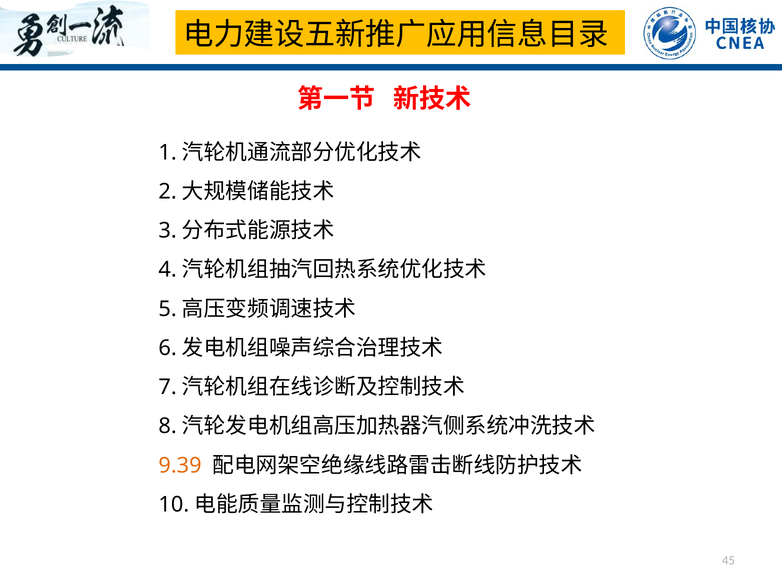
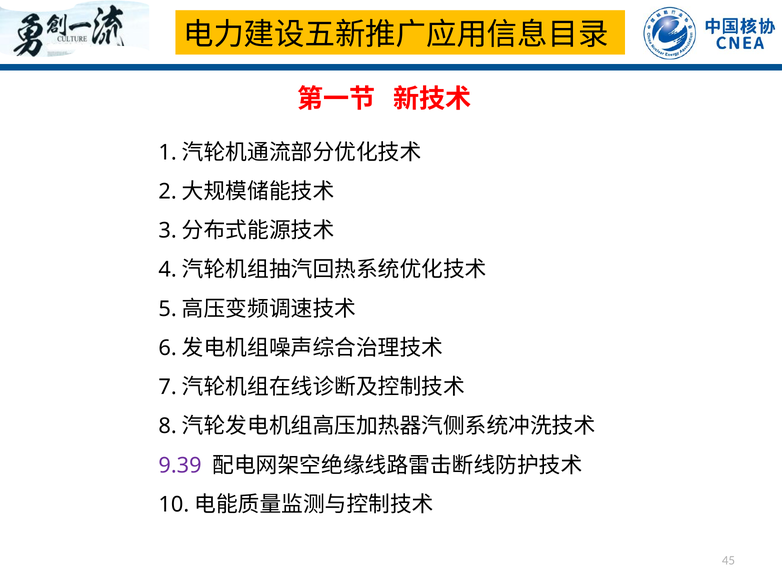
9.39 colour: orange -> purple (180, 465)
